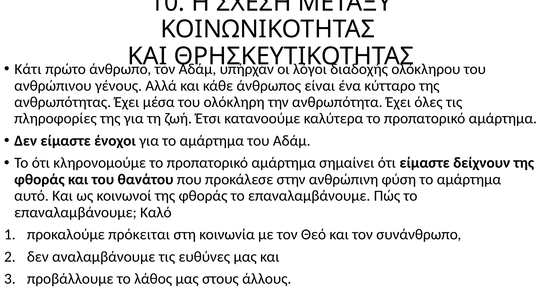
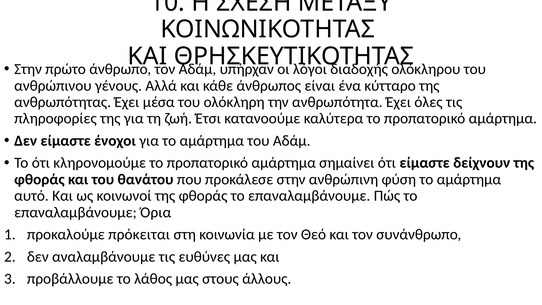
Κάτι: Κάτι -> Στην (28, 69)
Καλό: Καλό -> Όρια (156, 212)
